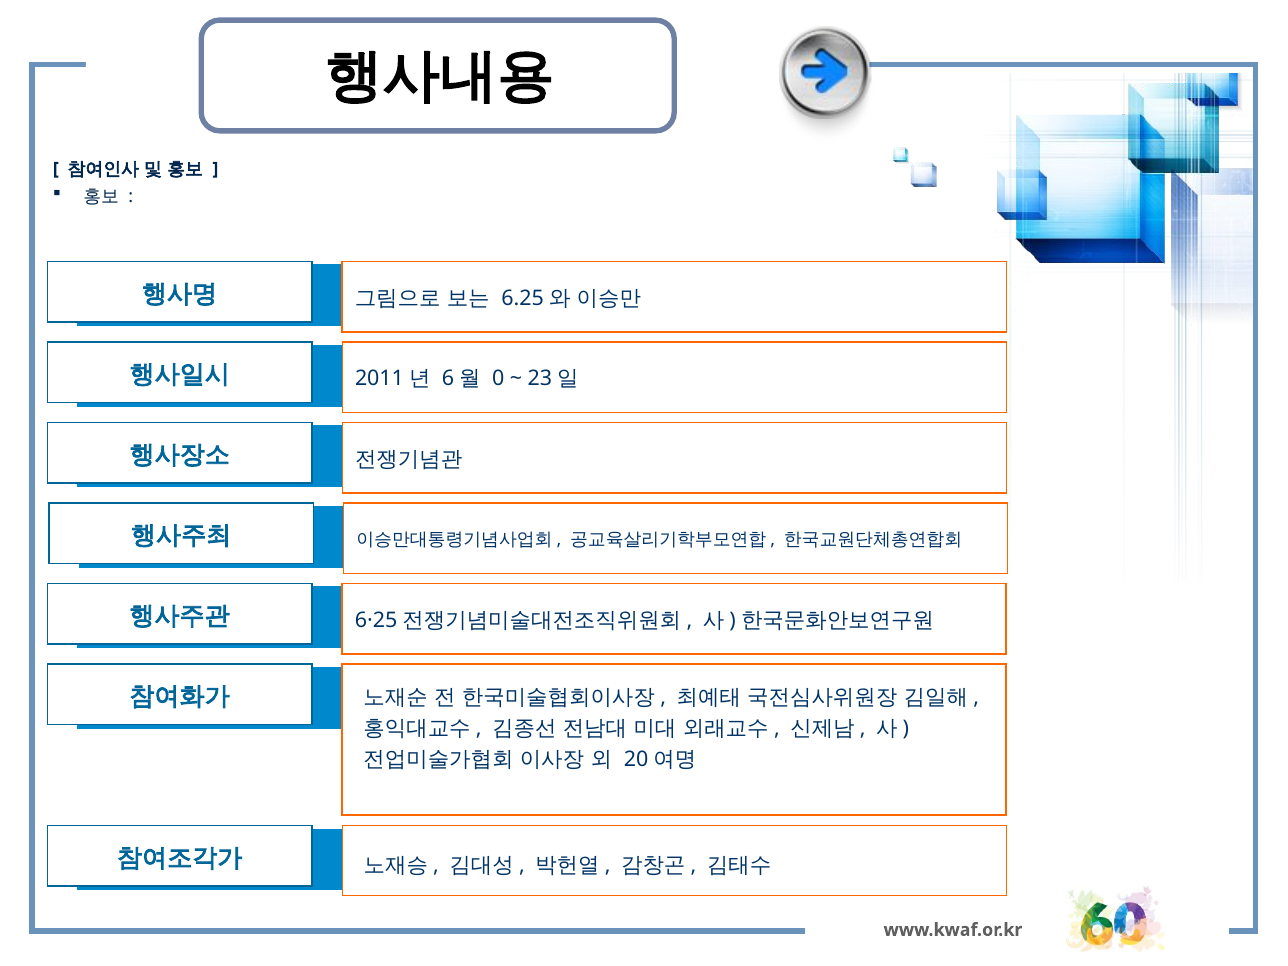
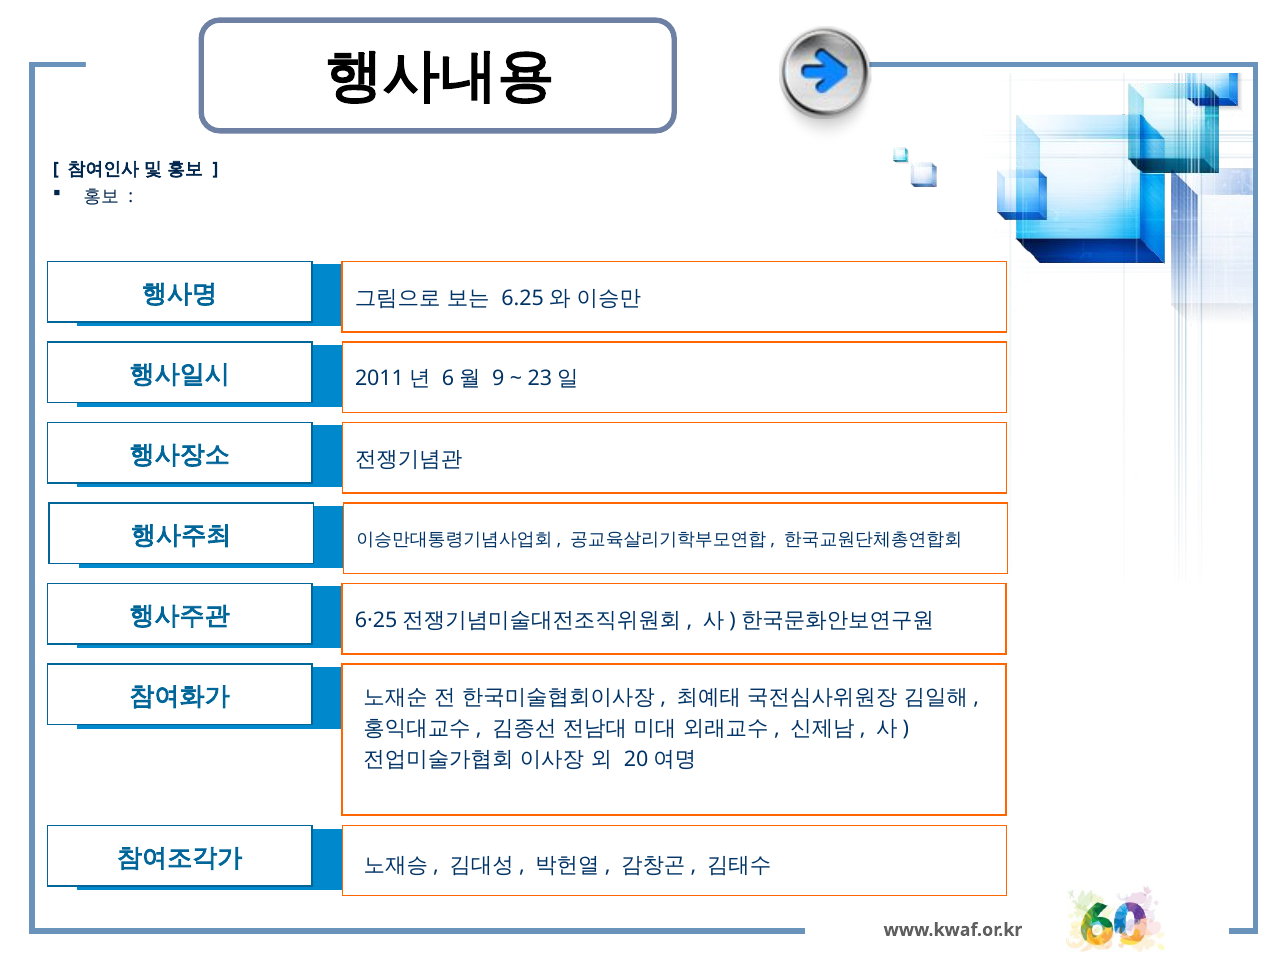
0: 0 -> 9 (498, 379)
